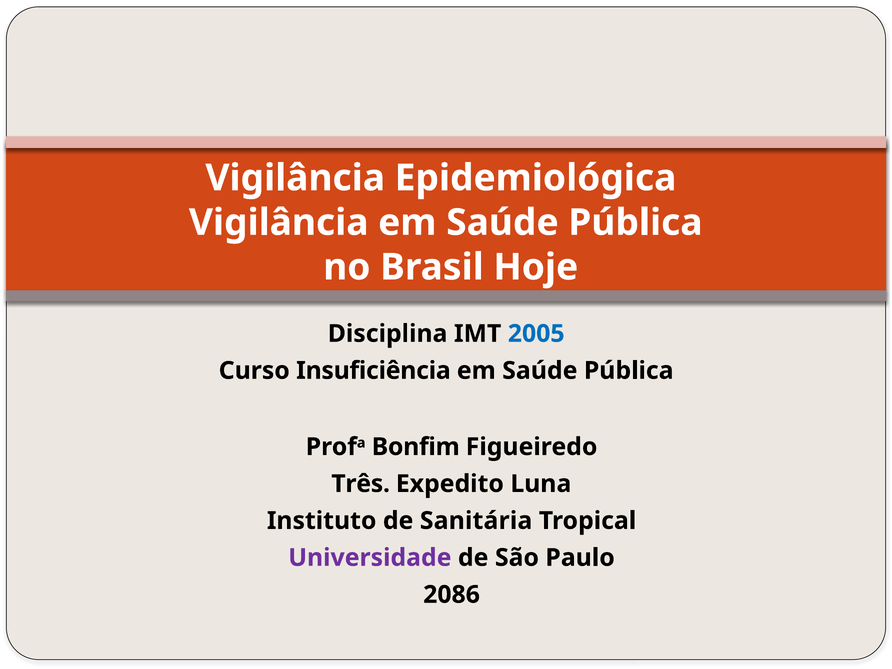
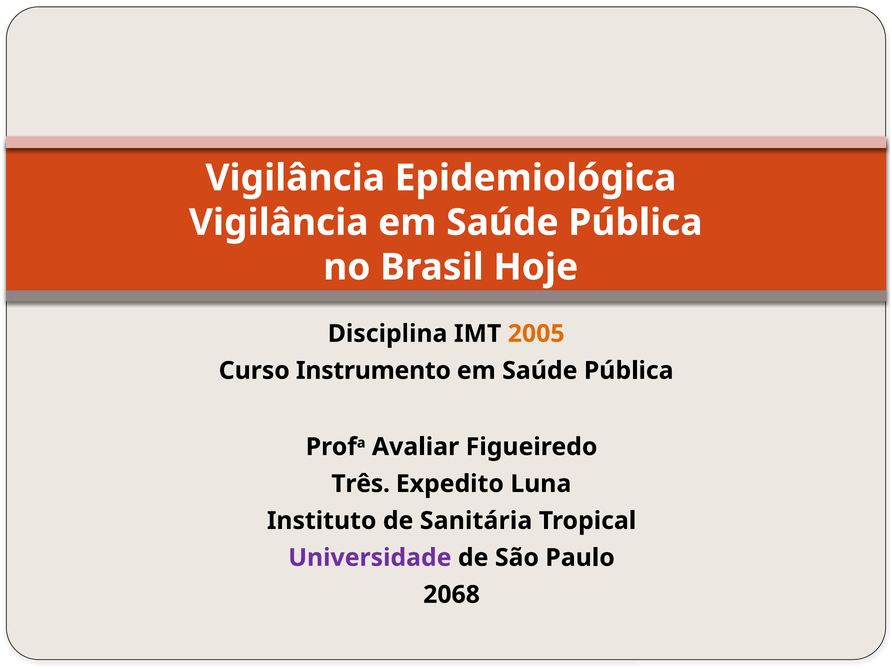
2005 colour: blue -> orange (536, 334)
Insuficiência: Insuficiência -> Instrumento (373, 371)
Bonfim: Bonfim -> Avaliar (416, 447)
2086: 2086 -> 2068 (452, 595)
